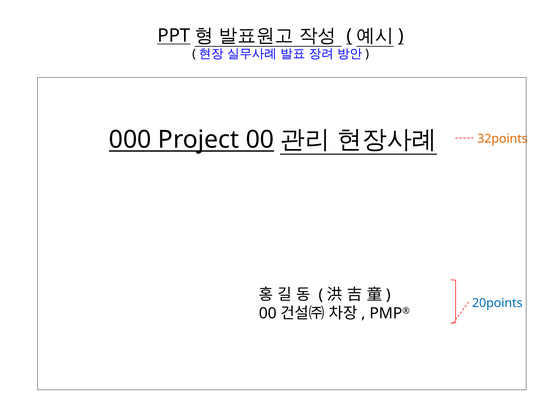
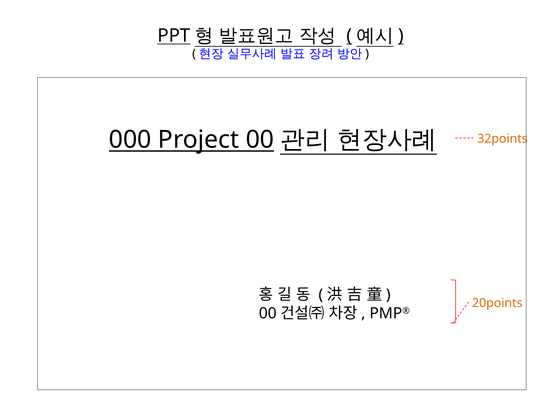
20points colour: blue -> orange (497, 303)
